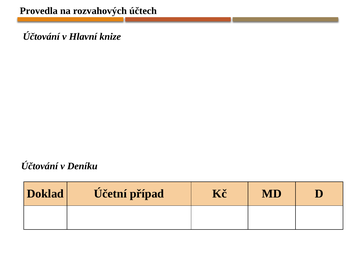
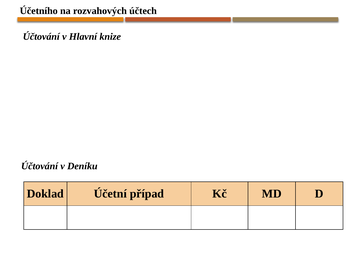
Provedla: Provedla -> Účetního (39, 11)
